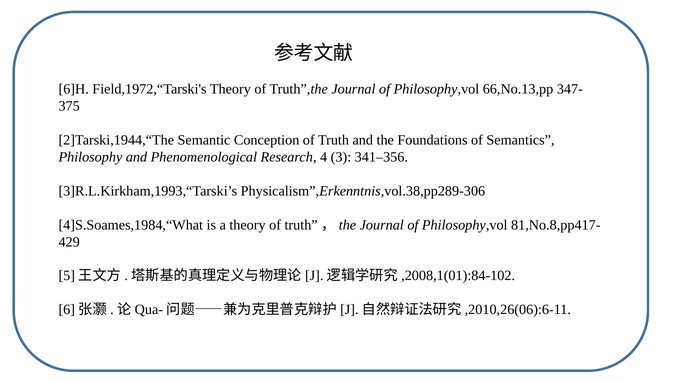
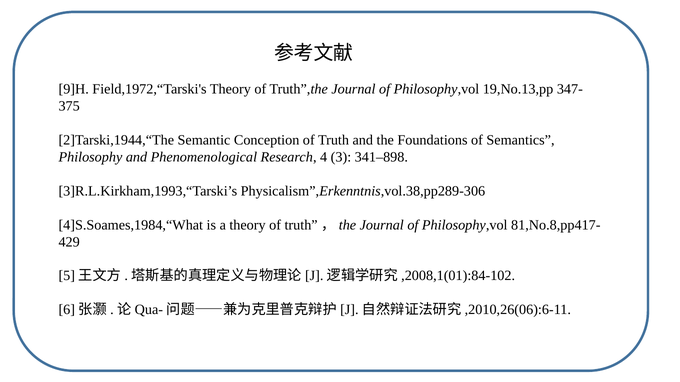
6]H: 6]H -> 9]H (74, 89)
66,No.13,pp: 66,No.13,pp -> 19,No.13,pp (518, 89)
341–356: 341–356 -> 341–898 (381, 157)
